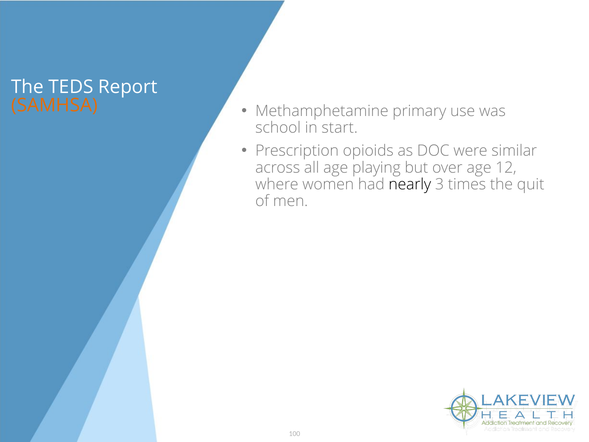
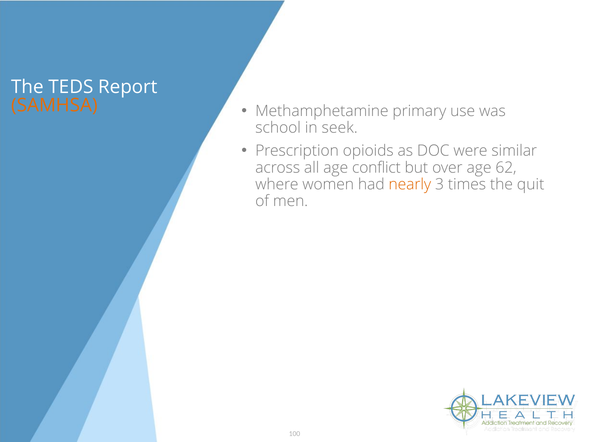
start: start -> seek (340, 128)
playing: playing -> conflict (376, 167)
12: 12 -> 62 (506, 167)
nearly colour: black -> orange (410, 184)
